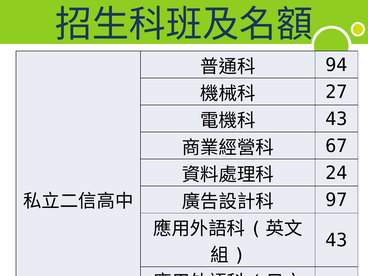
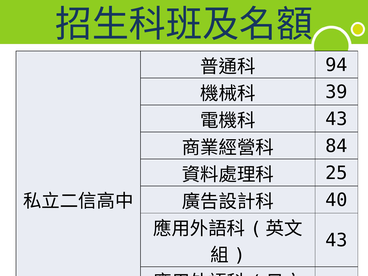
27: 27 -> 39 (336, 92)
67: 67 -> 84 (336, 146)
24: 24 -> 25 (336, 173)
97: 97 -> 40 (336, 200)
